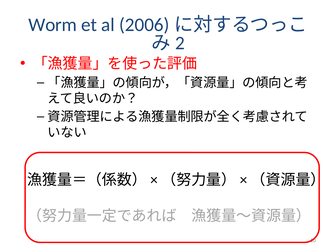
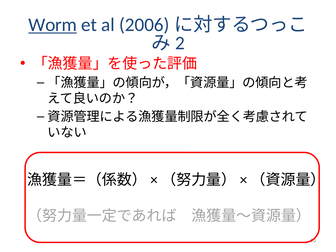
Worm underline: none -> present (53, 25)
